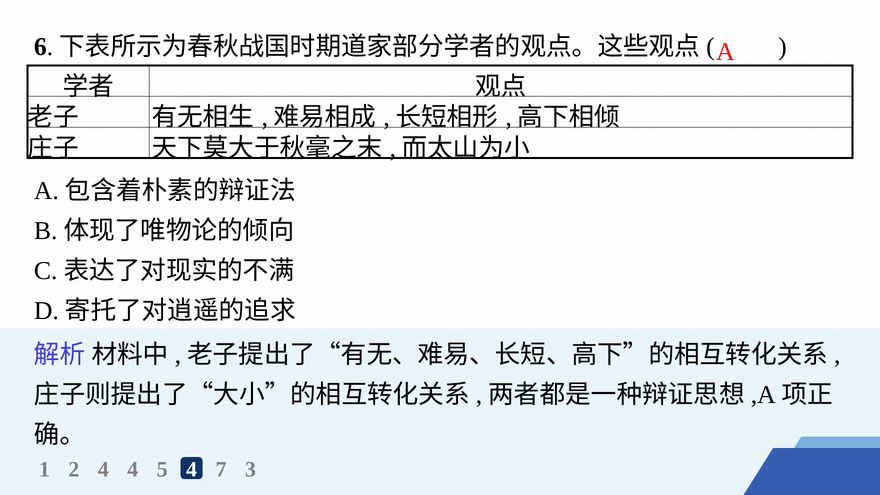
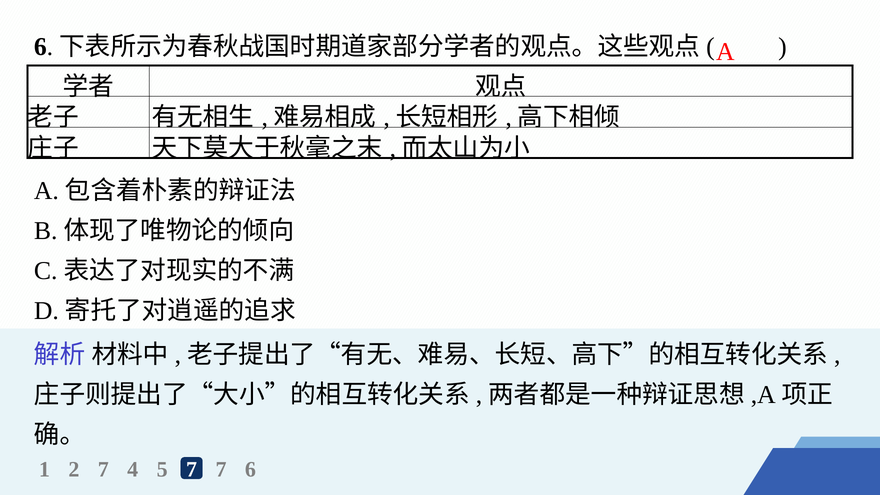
2 4: 4 -> 7 (103, 470)
5 4: 4 -> 7 (192, 470)
7 3: 3 -> 6 (250, 470)
